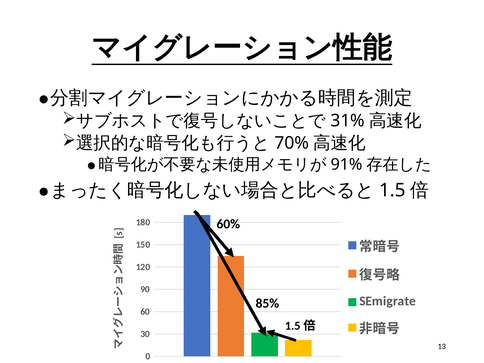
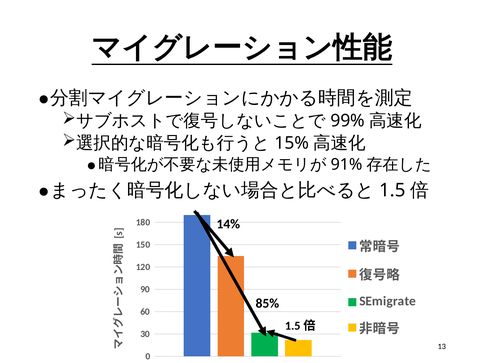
31%: 31% -> 99% (348, 121)
70%: 70% -> 15% (292, 143)
60%: 60% -> 14% (228, 224)
